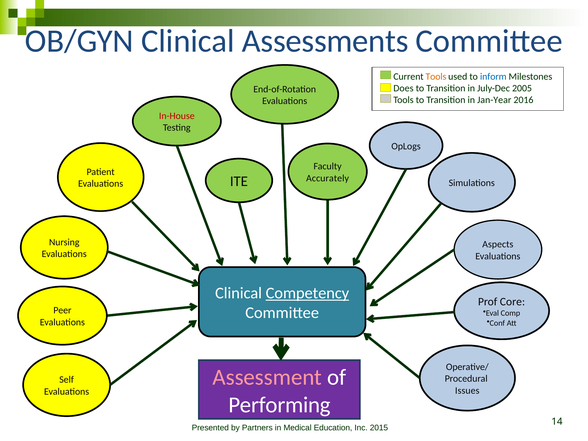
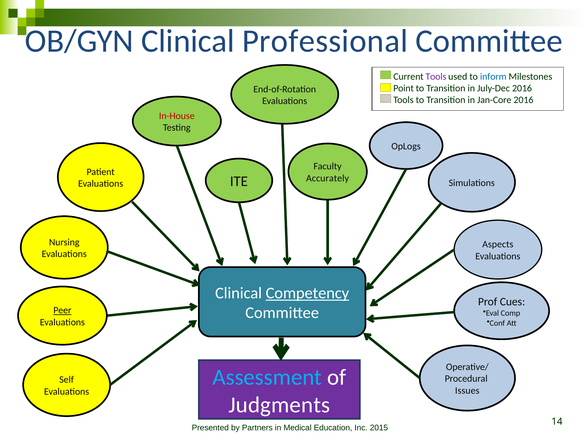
Assessments: Assessments -> Professional (325, 41)
Tools colour: orange -> purple (436, 77)
Does: Does -> Point (404, 88)
July-Dec 2005: 2005 -> 2016 (522, 88)
Jan-Year: Jan-Year -> Jan-Core (494, 100)
Core: Core -> Cues (513, 302)
Peer underline: none -> present (62, 310)
Assessment colour: pink -> light blue (267, 377)
Performing: Performing -> Judgments (279, 405)
